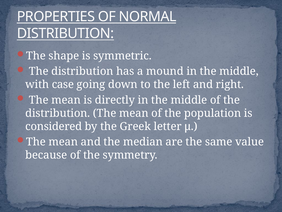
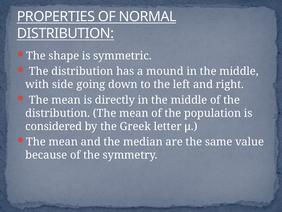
case: case -> side (63, 84)
